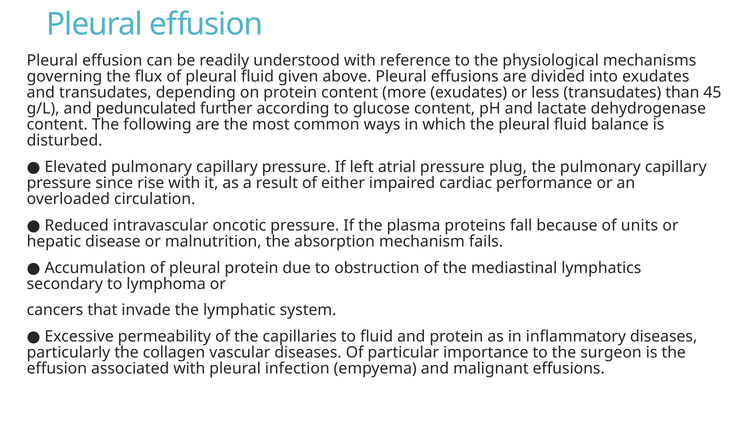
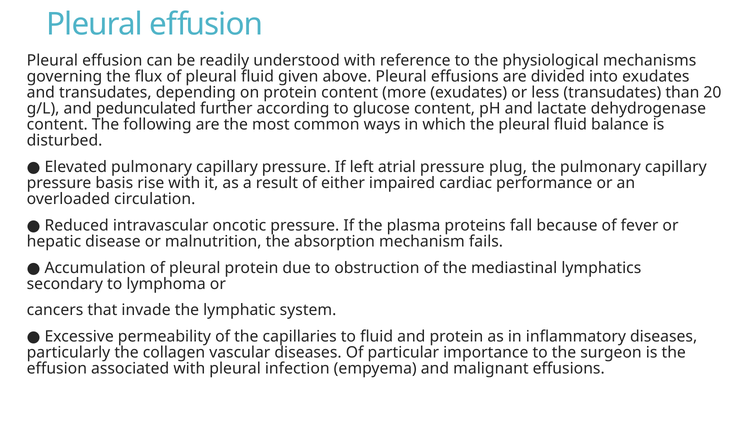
45: 45 -> 20 (712, 93)
since: since -> basis (114, 183)
units: units -> fever (640, 225)
